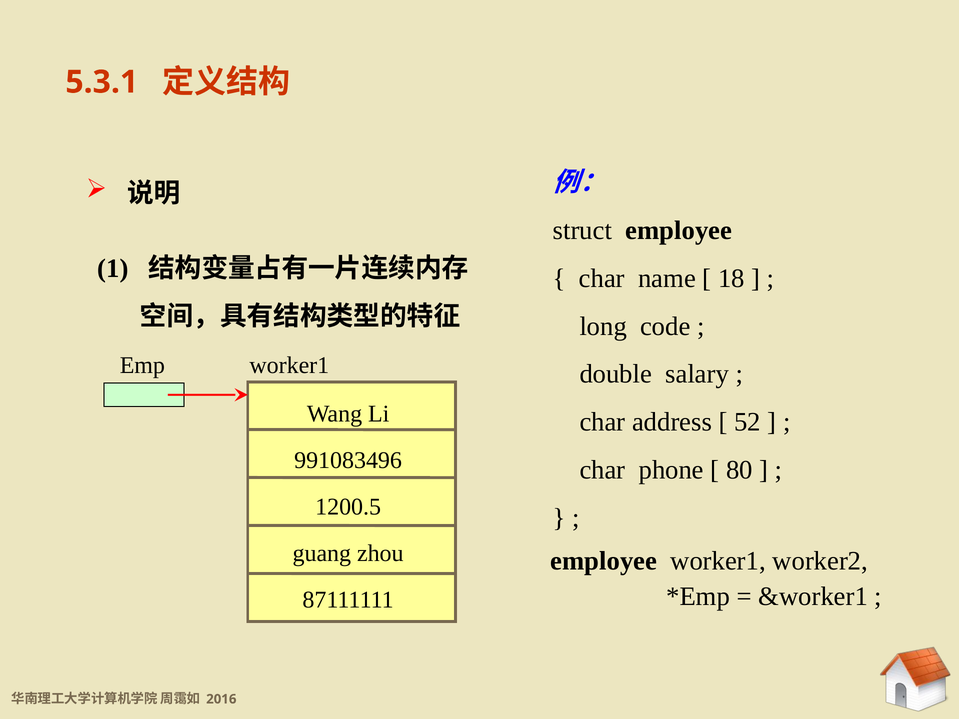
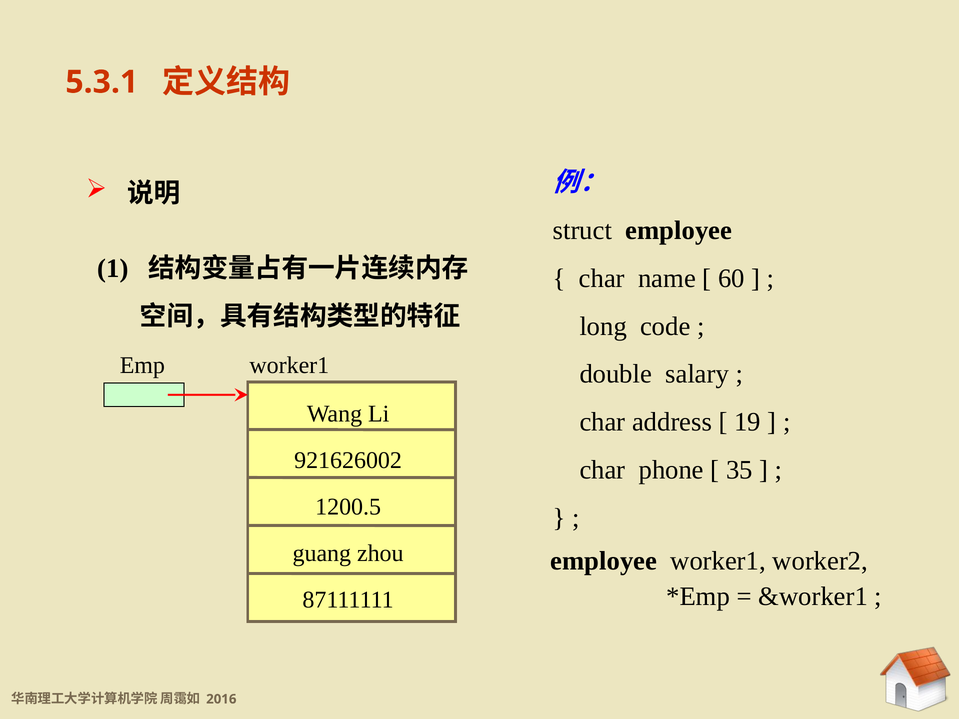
18: 18 -> 60 (731, 278)
52: 52 -> 19 (748, 422)
991083496: 991083496 -> 921626002 (348, 460)
80: 80 -> 35 (739, 470)
